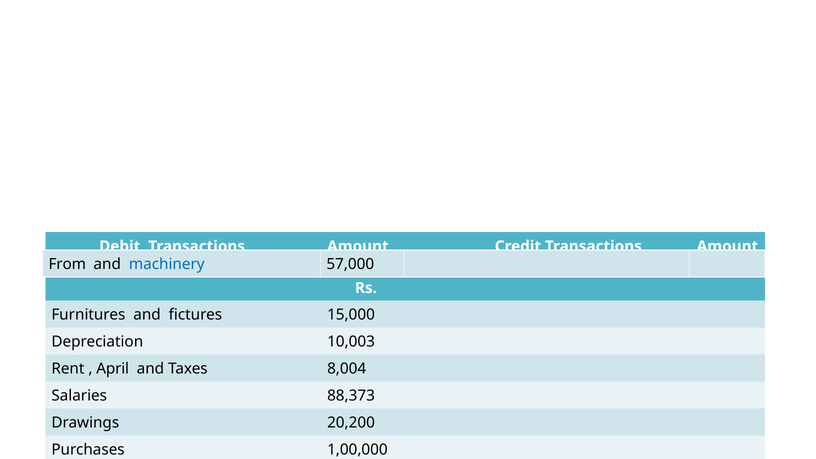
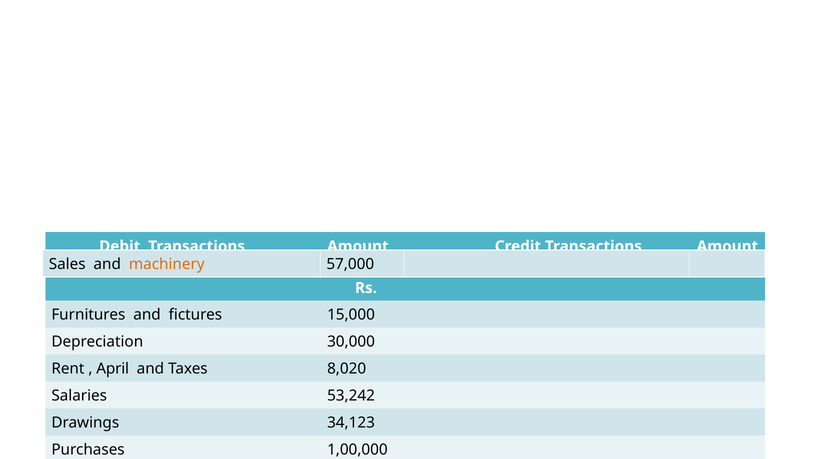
From: From -> Sales (67, 264)
machinery colour: blue -> orange (167, 264)
10,003: 10,003 -> 30,000 (351, 342)
8,004: 8,004 -> 8,020 (347, 369)
88,373: 88,373 -> 53,242 (351, 396)
20,200: 20,200 -> 34,123 (351, 423)
